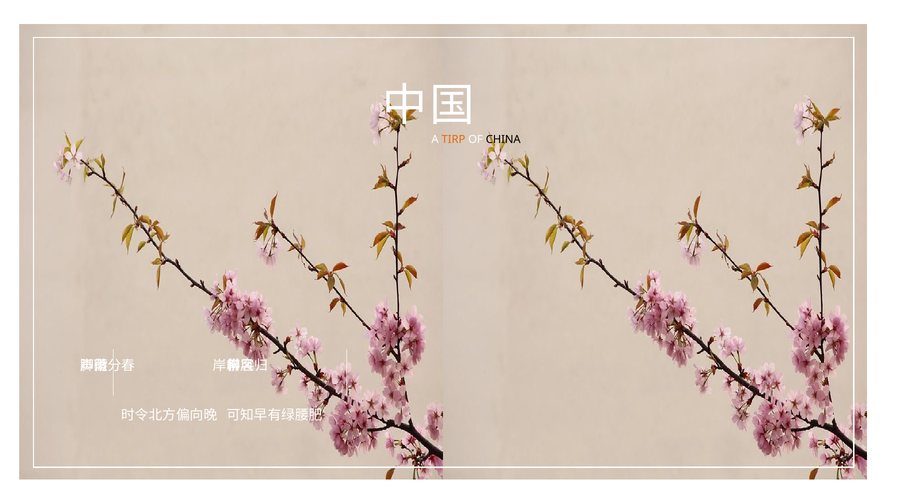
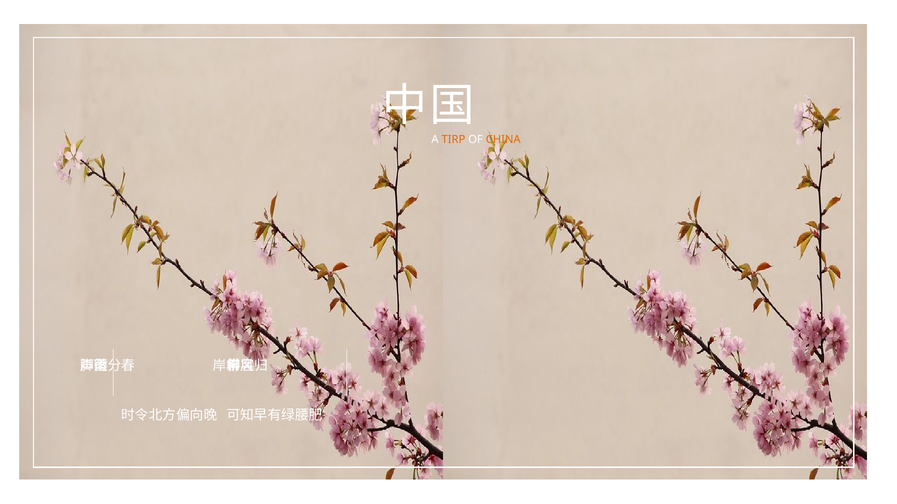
CHINA colour: black -> orange (503, 140)
